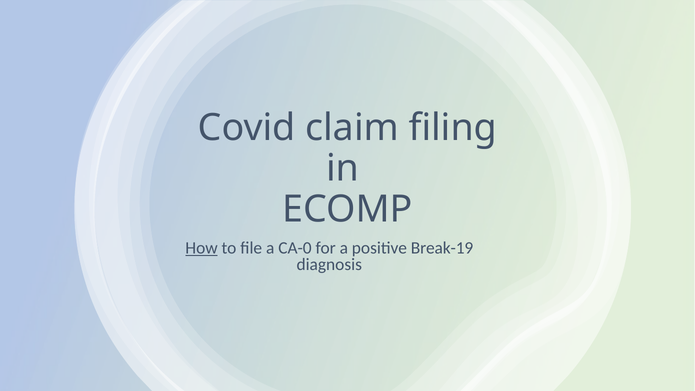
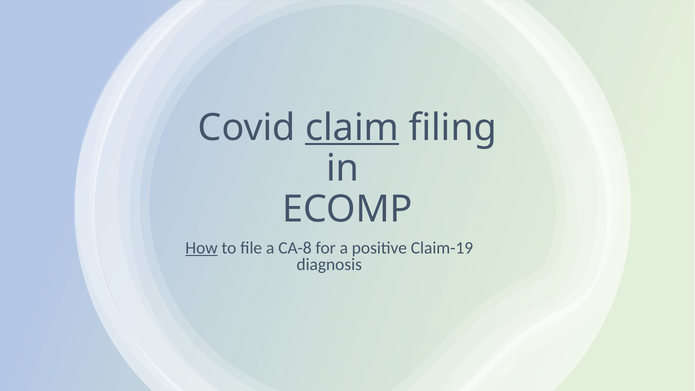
claim underline: none -> present (352, 128)
CA-0: CA-0 -> CA-8 (295, 248)
Break-19: Break-19 -> Claim-19 (442, 248)
